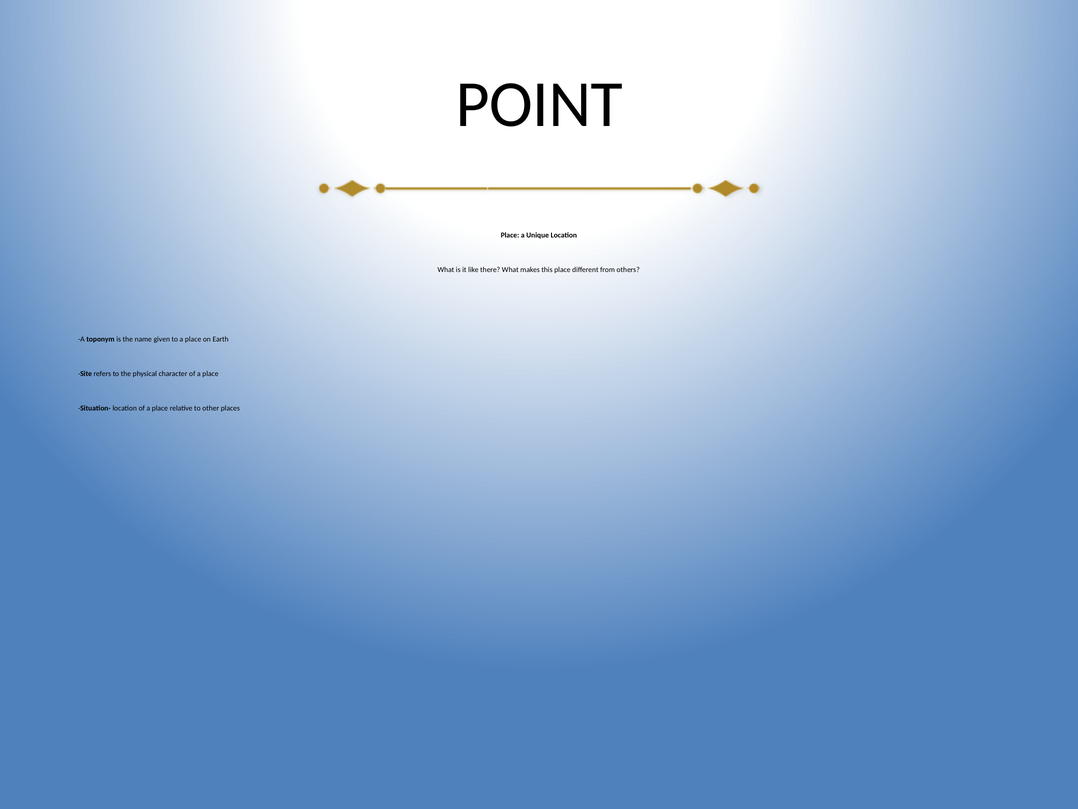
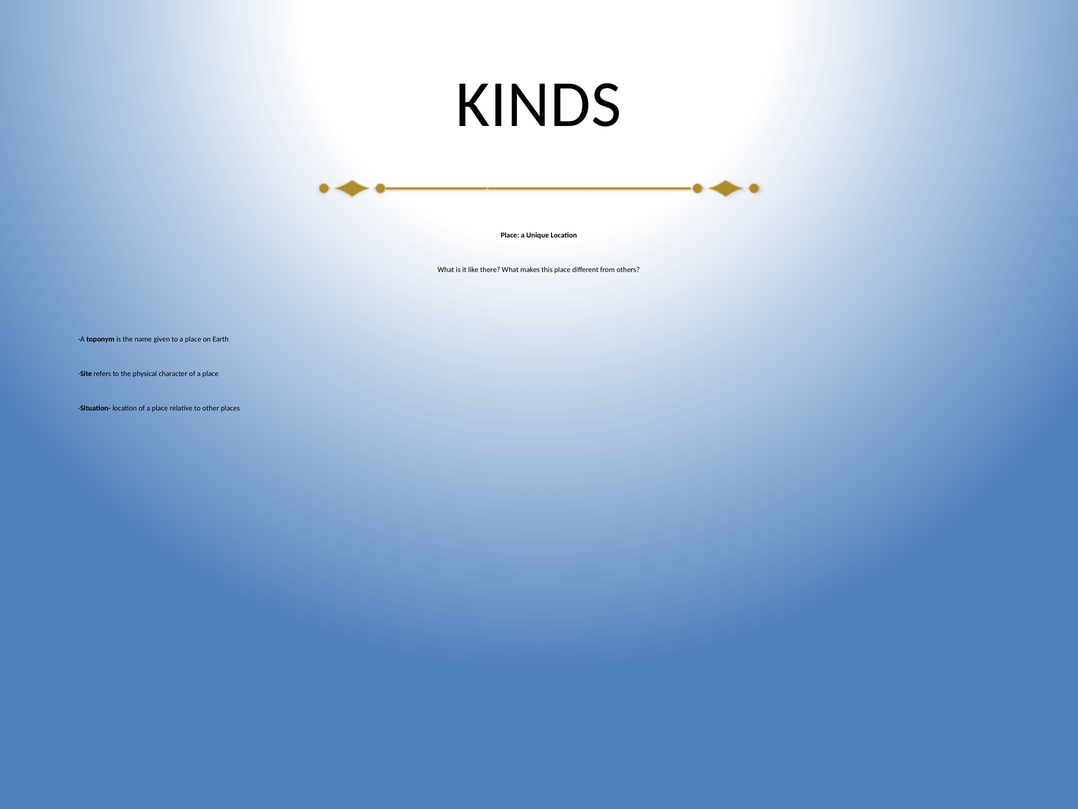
POINT: POINT -> KINDS (539, 104)
